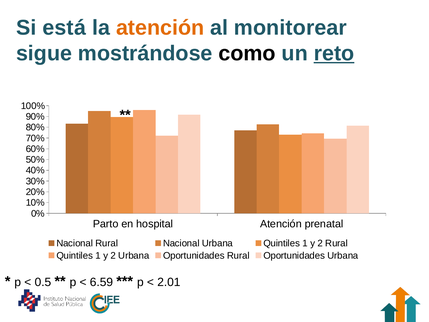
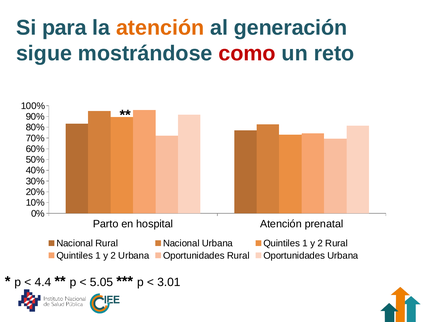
está: está -> para (64, 28)
monitorear: monitorear -> generación (291, 28)
como colour: black -> red (247, 53)
reto underline: present -> none (334, 53)
0.5: 0.5 -> 4.4 (43, 282)
6.59: 6.59 -> 5.05 (101, 282)
2.01: 2.01 -> 3.01 (169, 282)
